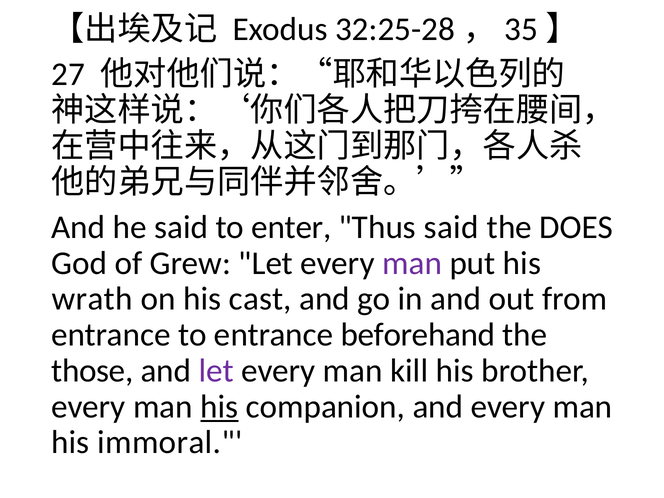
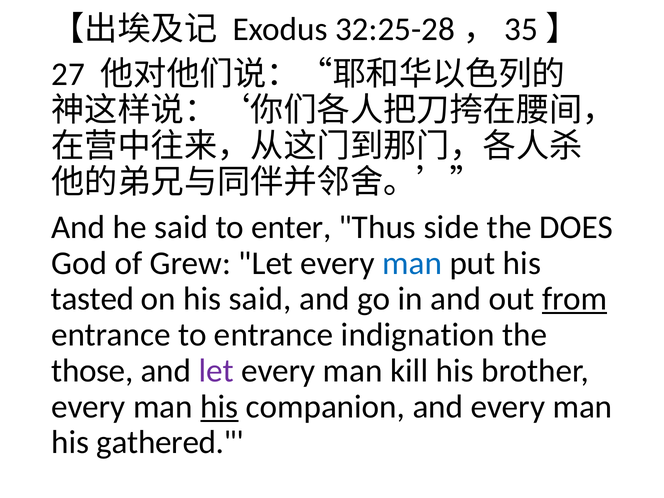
Thus said: said -> side (451, 227)
man colour: purple -> blue (412, 263)
wrath: wrath -> tasted (93, 299)
his cast: cast -> said (260, 299)
from underline: none -> present (575, 299)
beforehand: beforehand -> indignation (418, 335)
immoral: immoral -> gathered (170, 442)
